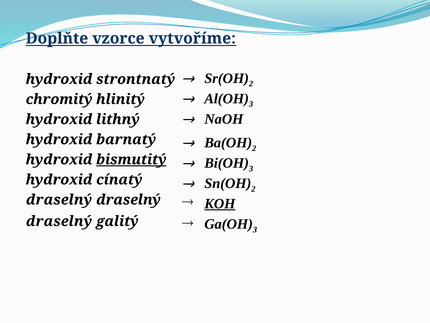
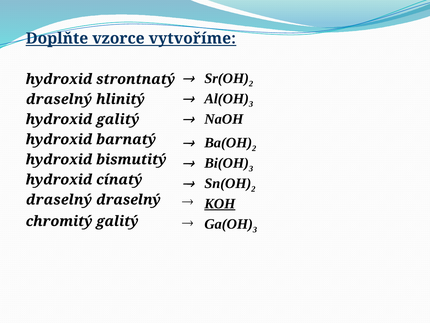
chromitý: chromitý -> draselný (59, 99)
hydroxid lithný: lithný -> galitý (118, 119)
bismutitý underline: present -> none (131, 159)
draselný: draselný -> chromitý (59, 221)
